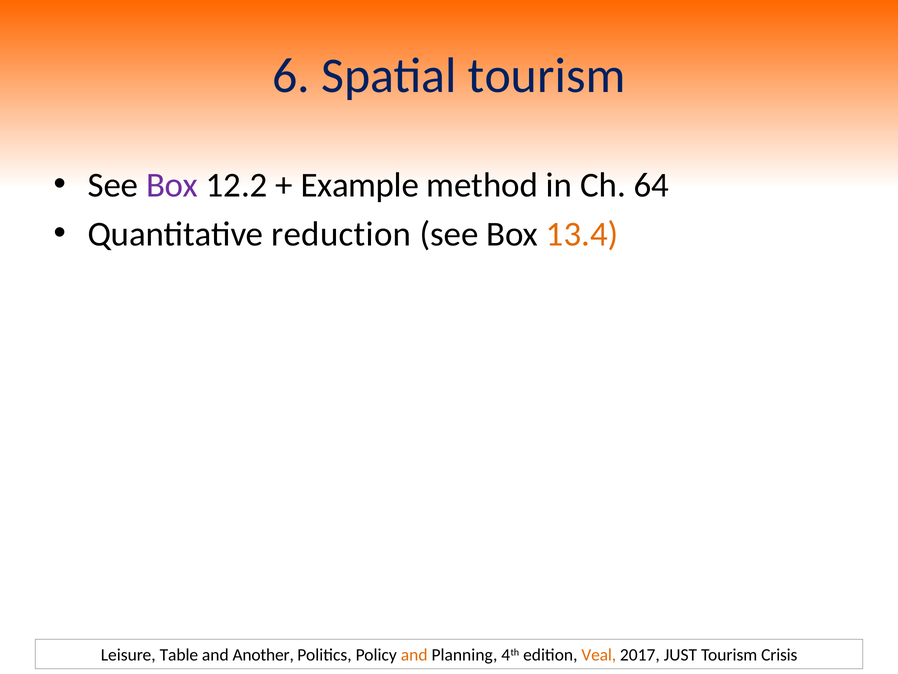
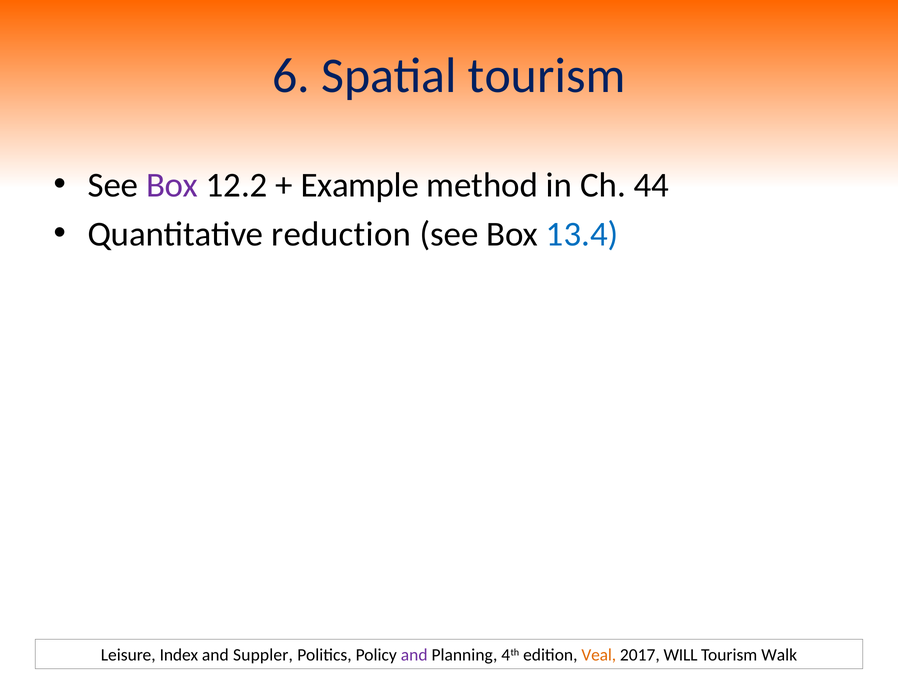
64: 64 -> 44 (651, 185)
13.4 colour: orange -> blue (582, 234)
Table: Table -> Index (179, 655)
Another: Another -> Suppler (263, 655)
and colour: orange -> purple (414, 655)
JUST: JUST -> WILL (681, 655)
Crisis: Crisis -> Walk (779, 655)
